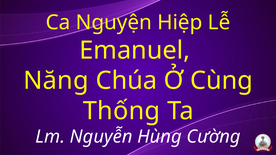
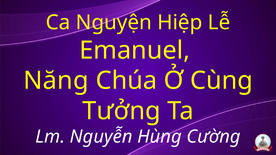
Thống: Thống -> Tưởng (122, 111)
